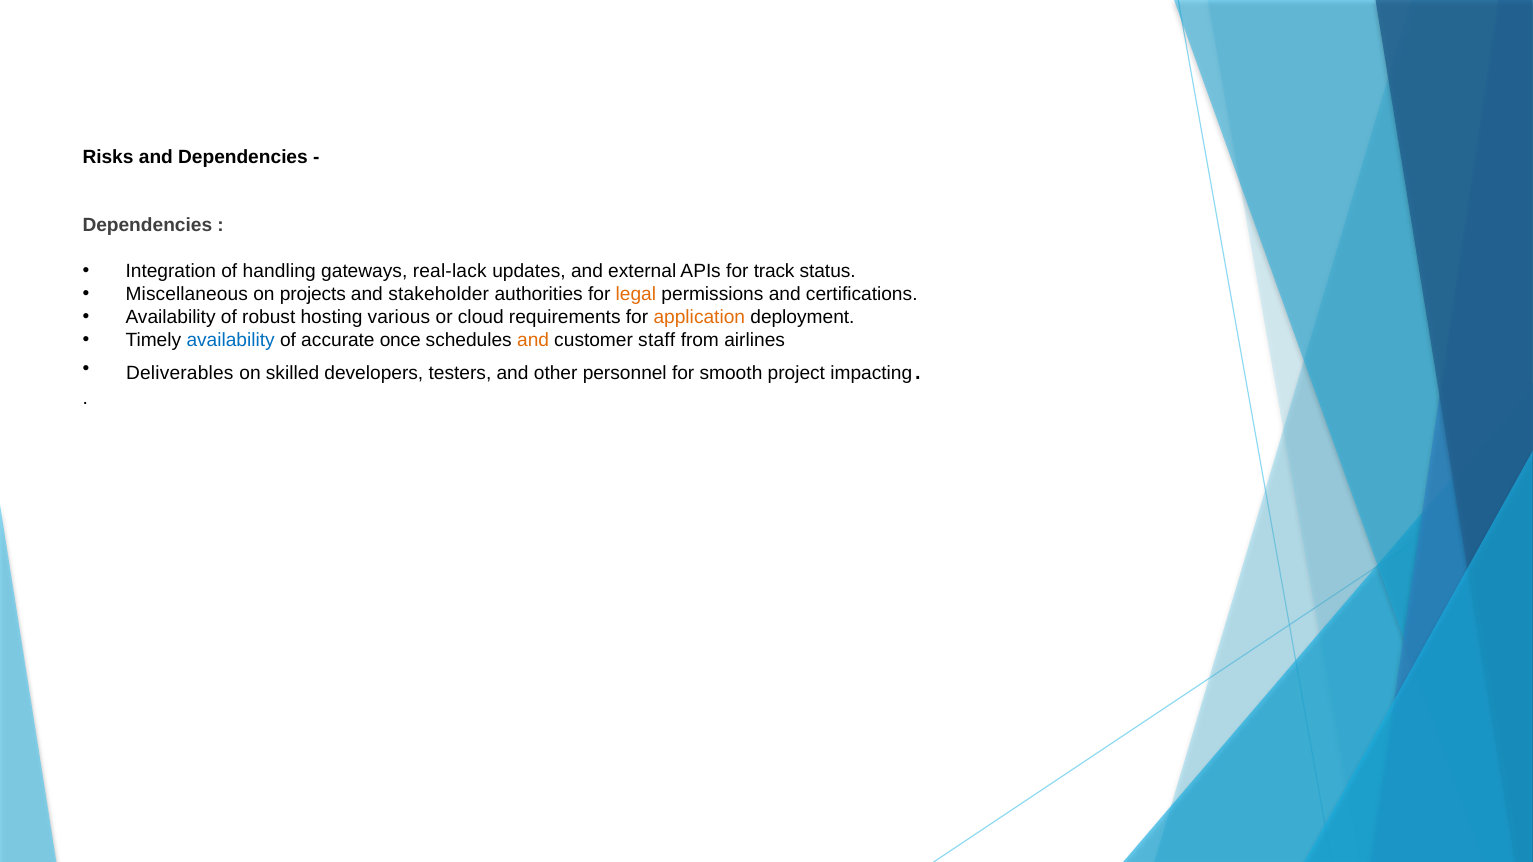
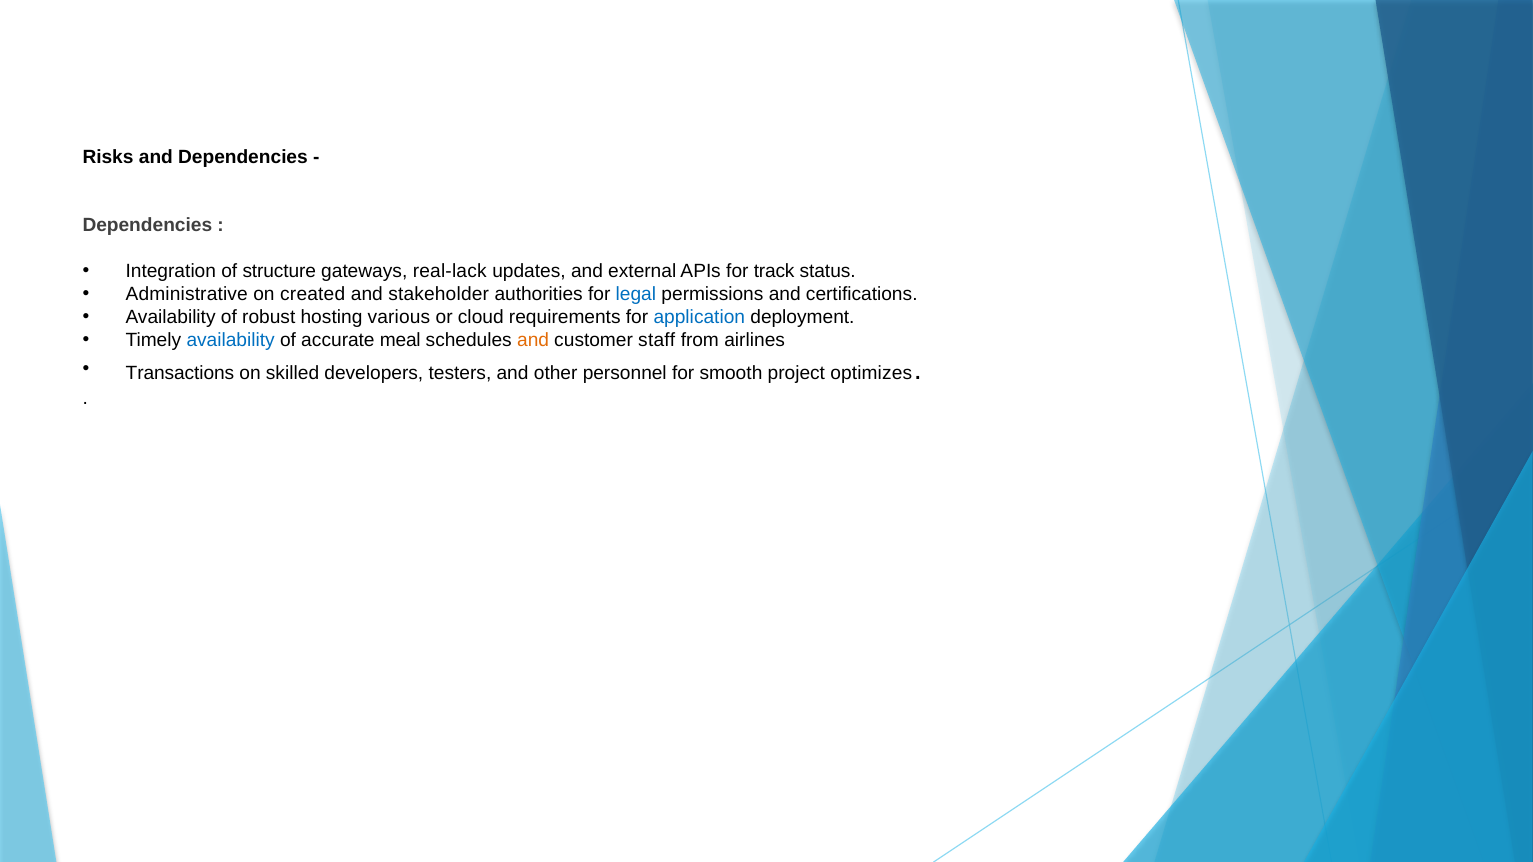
handling: handling -> structure (279, 272)
Miscellaneous: Miscellaneous -> Administrative (187, 295)
projects: projects -> created (313, 295)
legal colour: orange -> blue (636, 295)
application colour: orange -> blue (699, 318)
once: once -> meal (400, 341)
Deliverables: Deliverables -> Transactions (180, 373)
impacting: impacting -> optimizes (871, 373)
